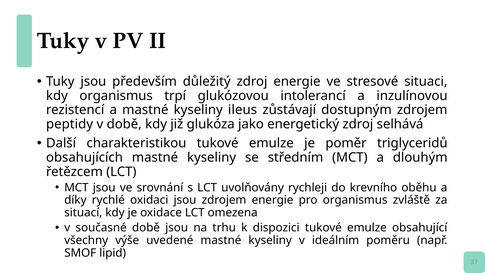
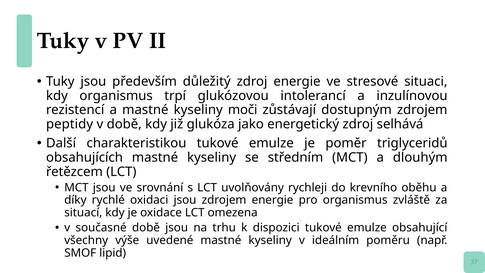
ileus: ileus -> moči (243, 110)
